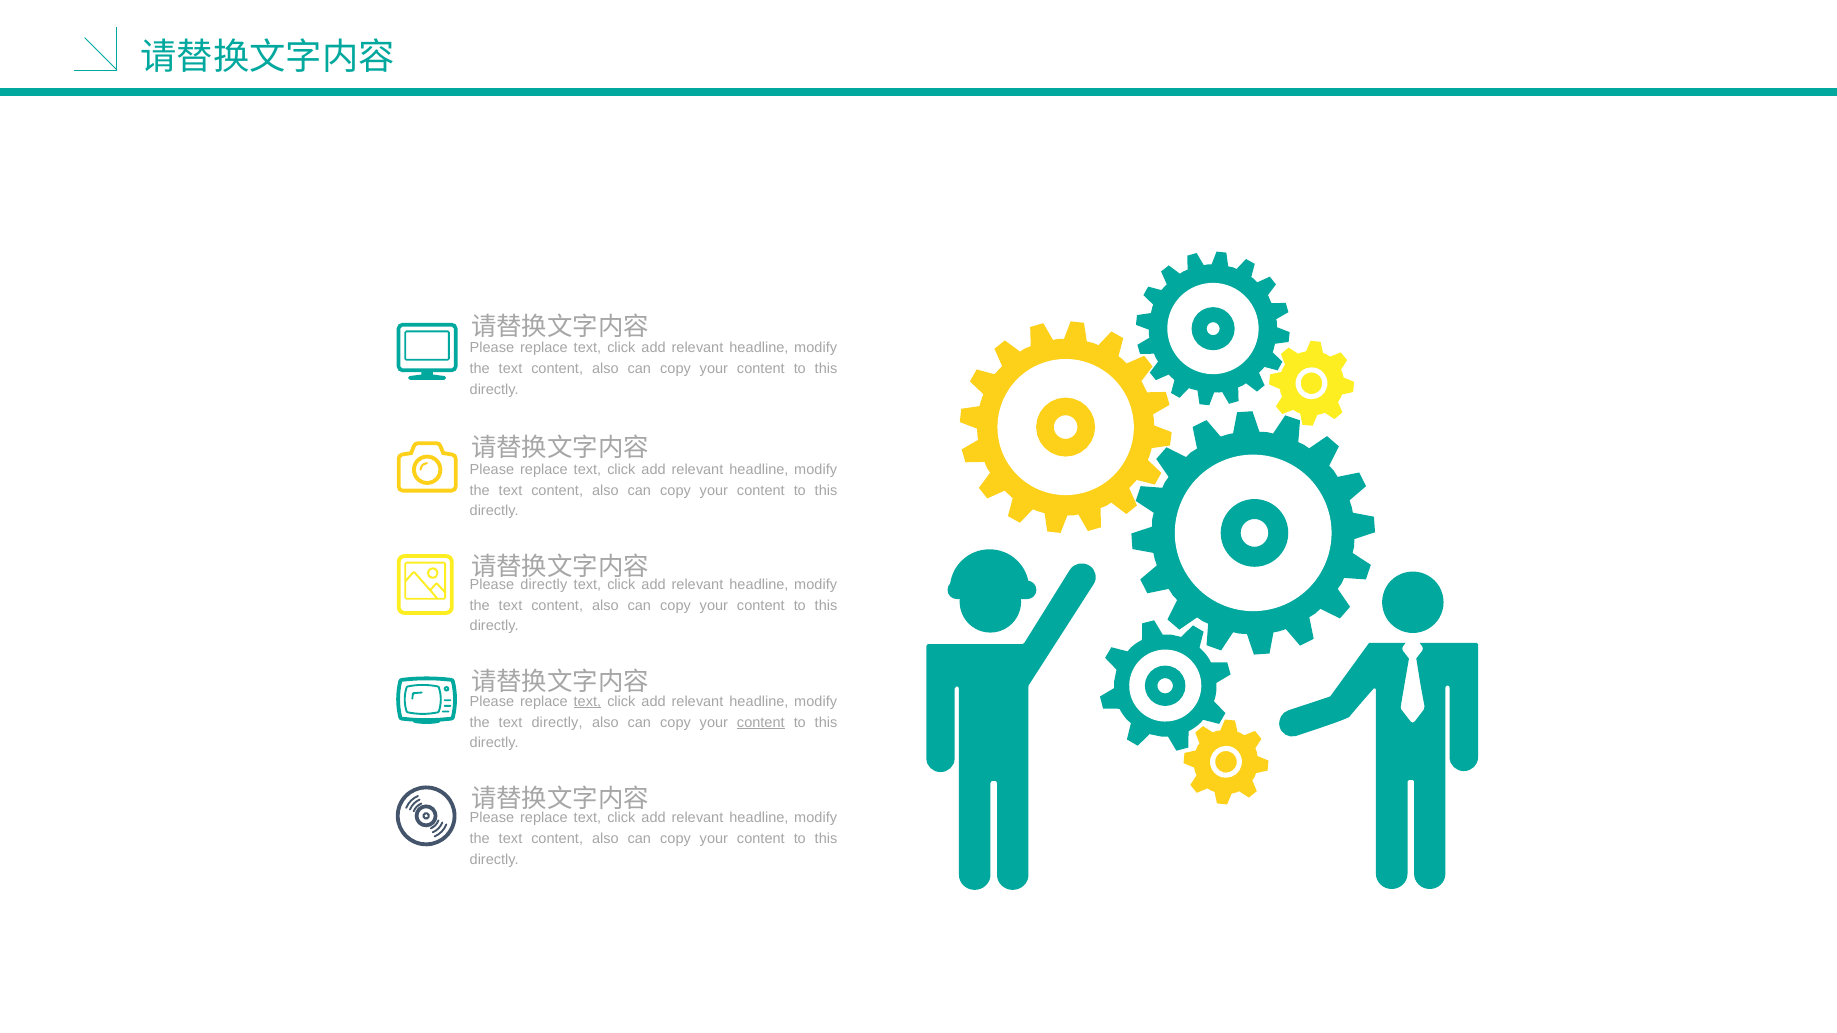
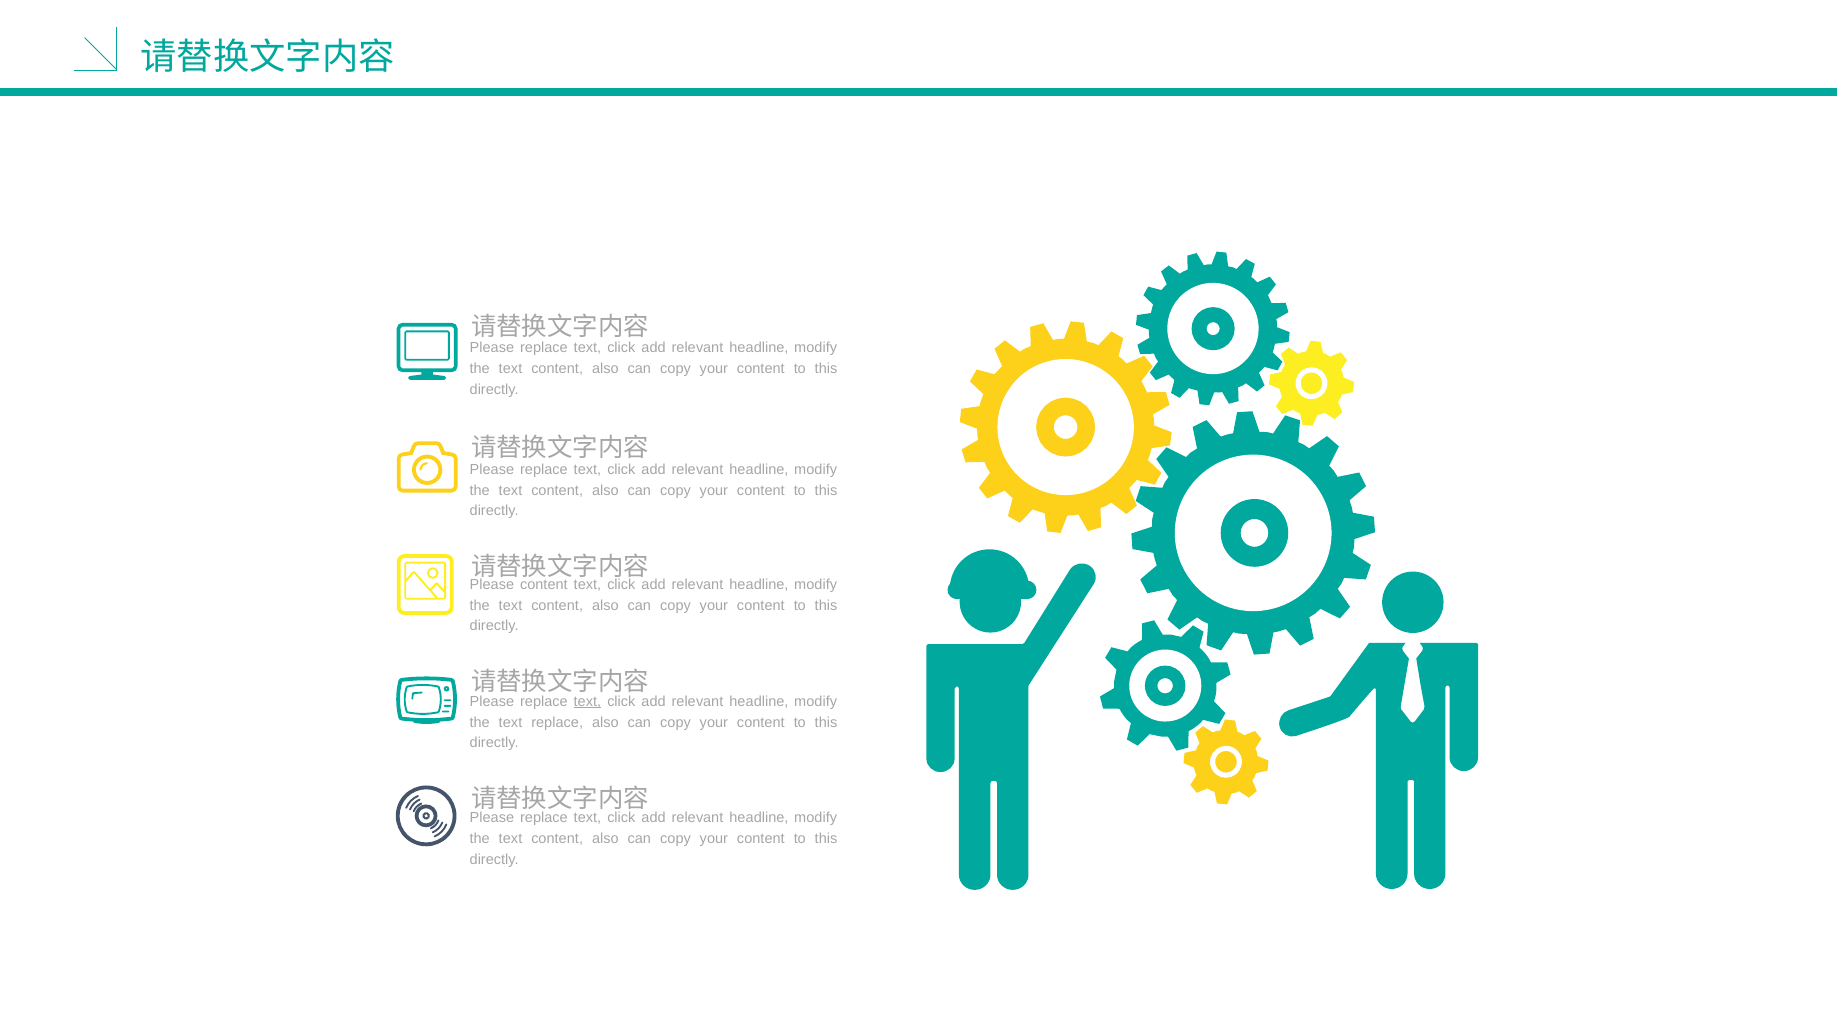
Please directly: directly -> content (544, 585)
text directly: directly -> replace (557, 722)
content underline: present -> none (761, 722)
